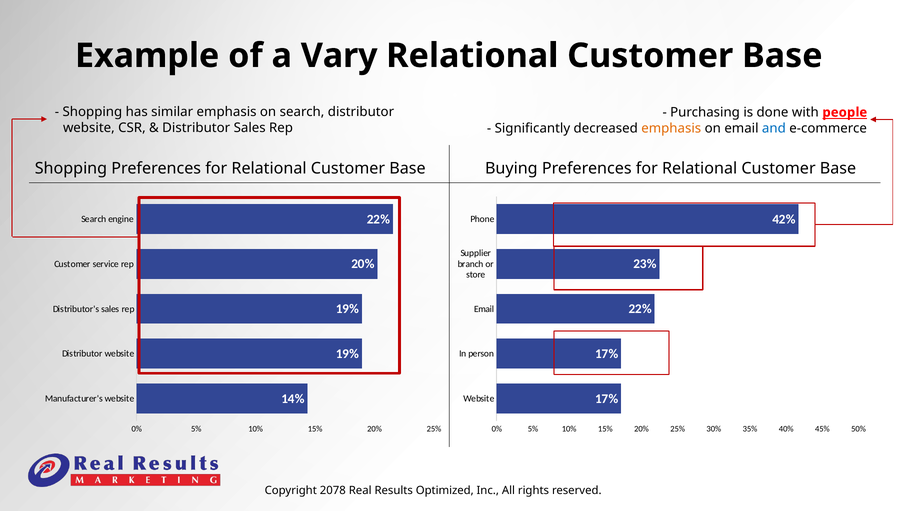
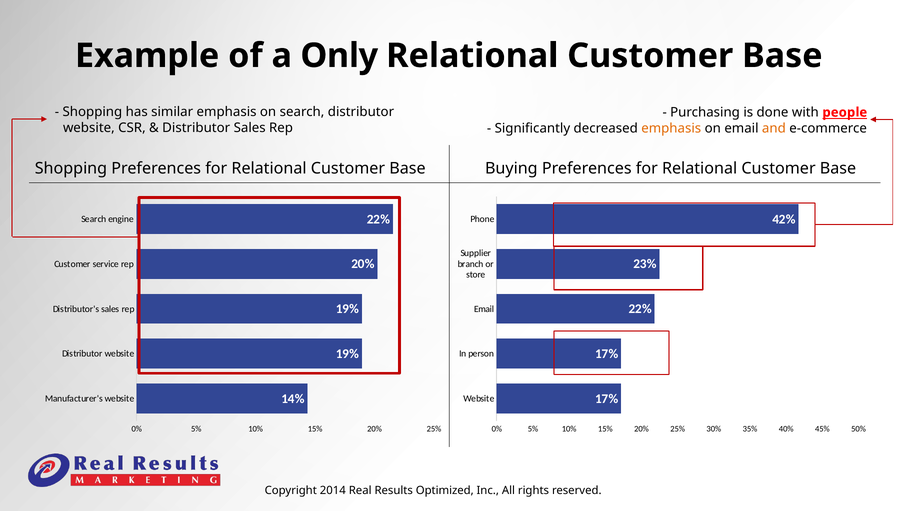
Vary: Vary -> Only (339, 56)
and colour: blue -> orange (774, 128)
2078: 2078 -> 2014 (333, 491)
